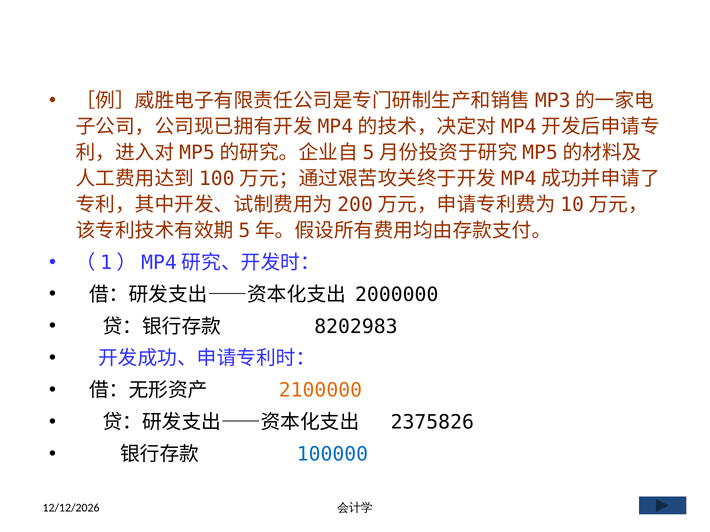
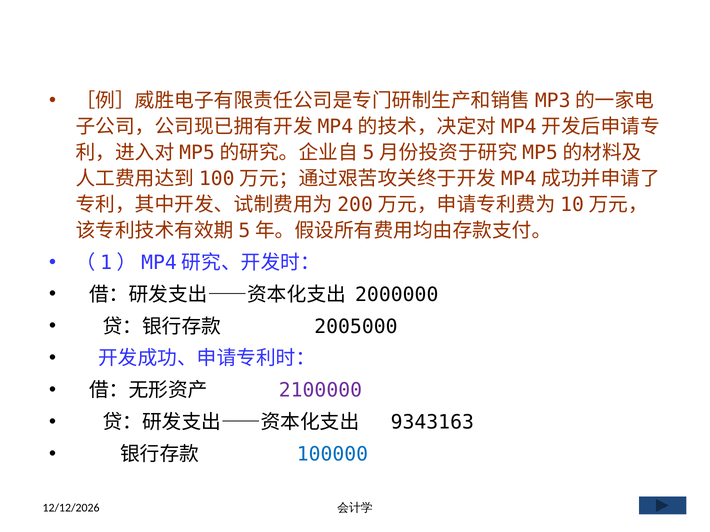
8202983: 8202983 -> 2005000 (356, 327)
2100000 colour: orange -> purple (320, 391)
2375826: 2375826 -> 9343163 (432, 423)
